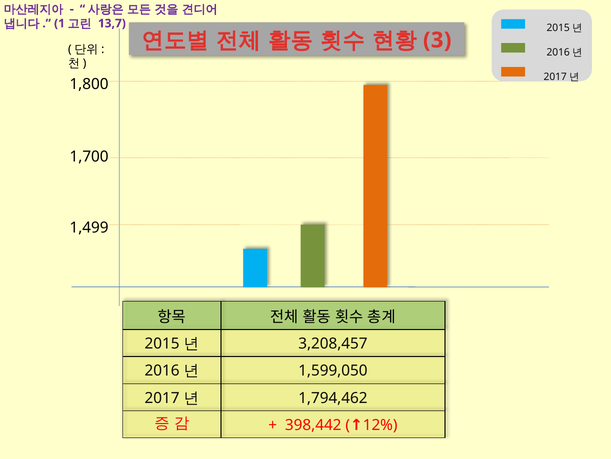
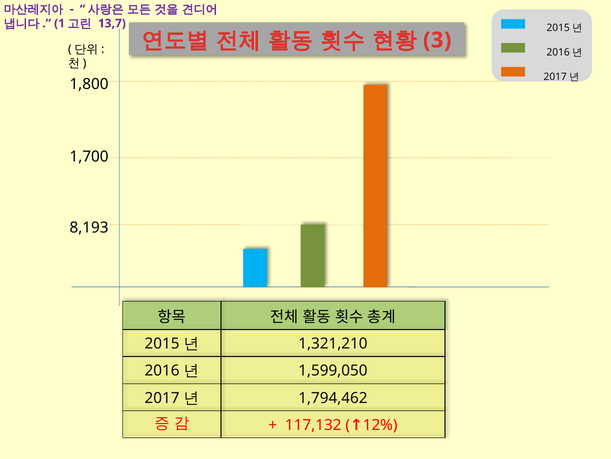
1,499: 1,499 -> 8,193 (89, 227)
3,208,457: 3,208,457 -> 1,321,210 (333, 343)
398,442: 398,442 -> 117,132 (313, 424)
